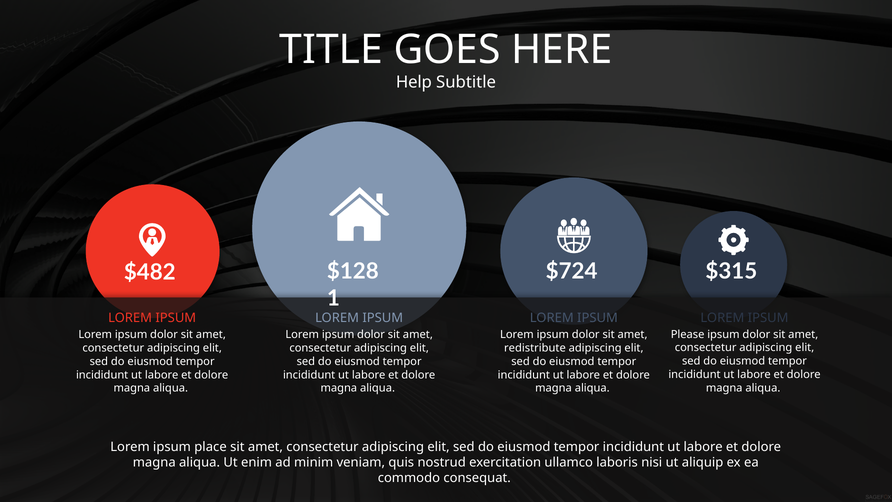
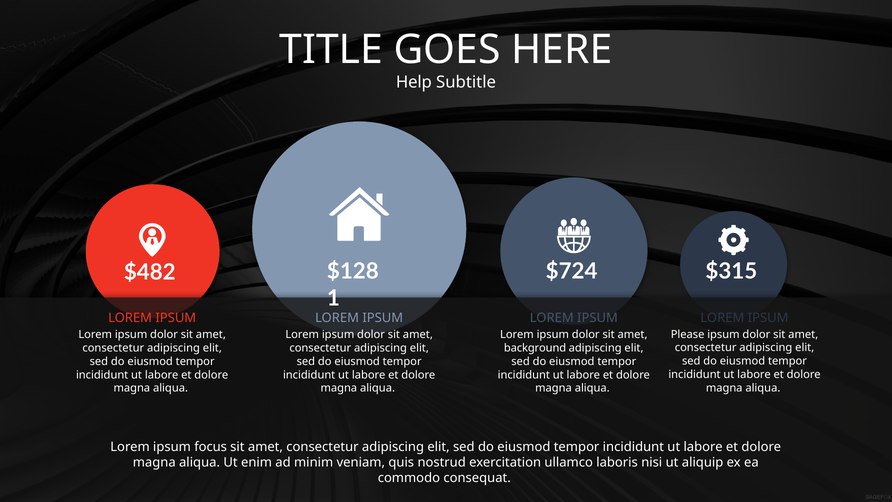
redistribute: redistribute -> background (535, 348)
place: place -> focus (211, 447)
